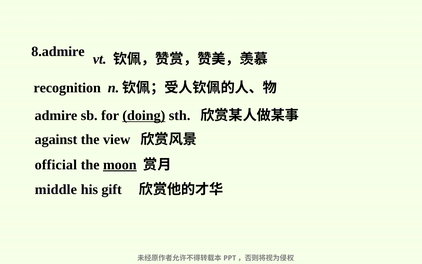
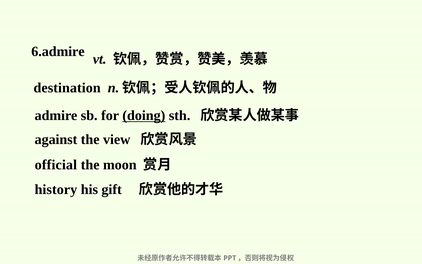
8.admire: 8.admire -> 6.admire (58, 52)
recognition: recognition -> destination (67, 88)
moon underline: present -> none (120, 165)
middle: middle -> history (56, 189)
